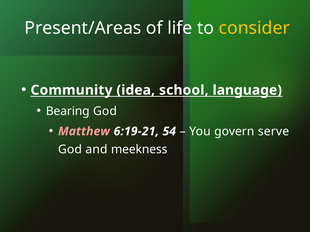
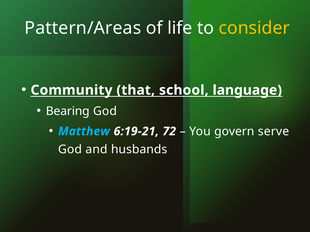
Present/Areas: Present/Areas -> Pattern/Areas (83, 28)
idea: idea -> that (136, 90)
Matthew colour: pink -> light blue (84, 132)
54: 54 -> 72 (169, 132)
meekness: meekness -> husbands (139, 150)
